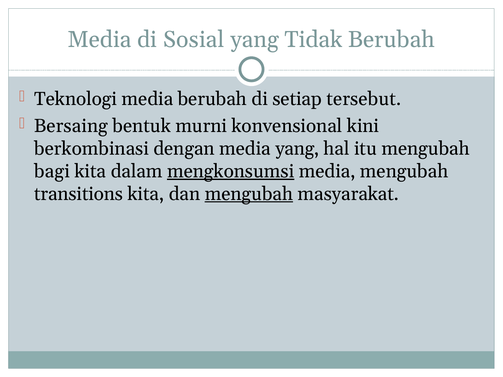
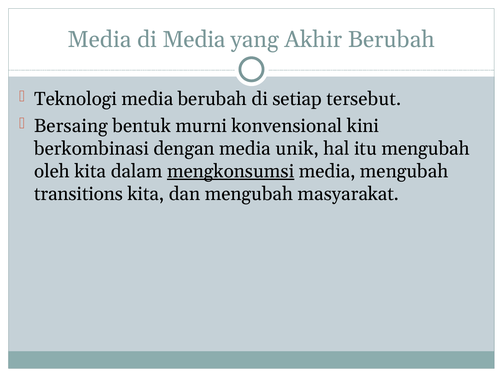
di Sosial: Sosial -> Media (194, 40)
Tidak: Tidak -> Akhir (313, 40)
media yang: yang -> unik (297, 149)
bagi: bagi -> oleh (52, 171)
mengubah underline: present -> none (249, 194)
